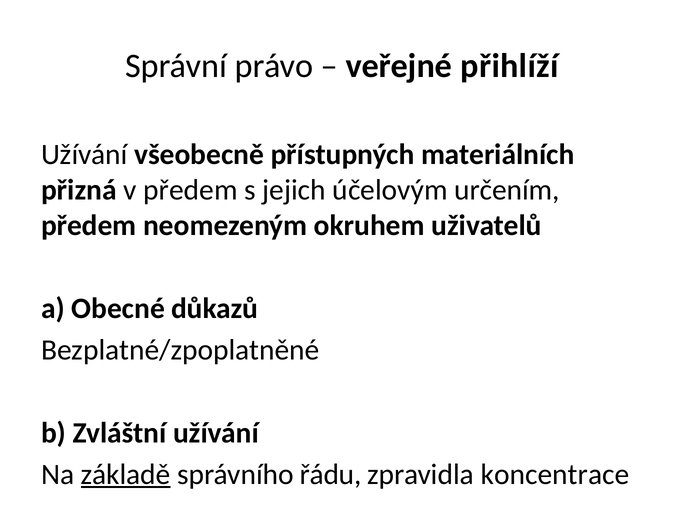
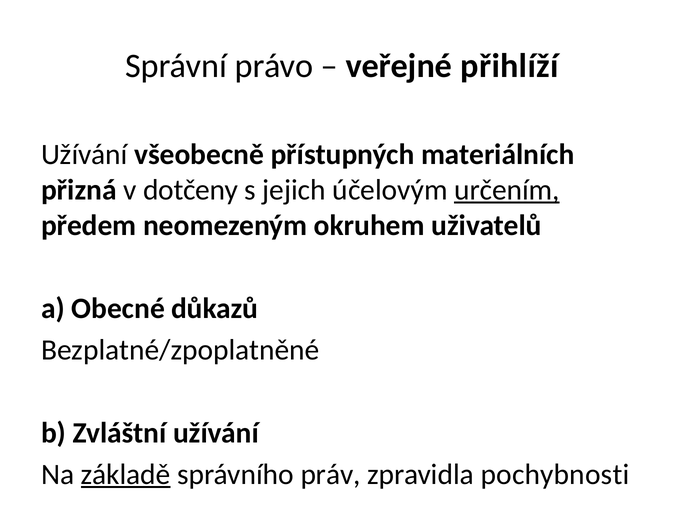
v předem: předem -> dotčeny (191, 190)
určením underline: none -> present (507, 190)
řádu: řádu -> práv (331, 474)
koncentrace: koncentrace -> pochybnosti (555, 474)
